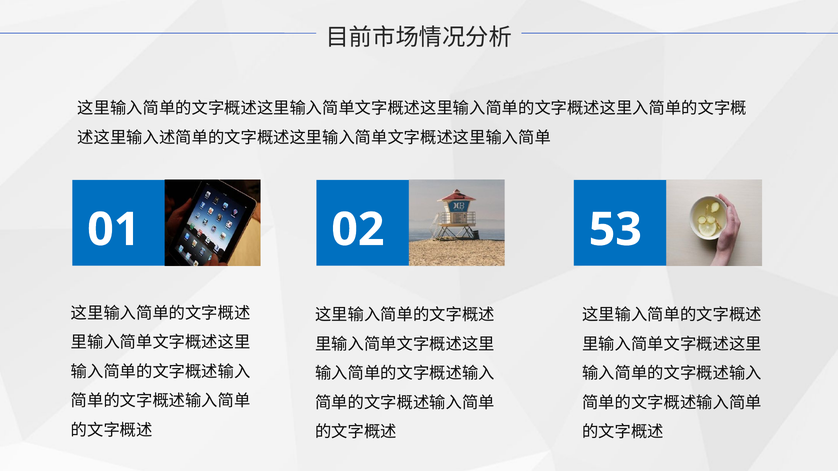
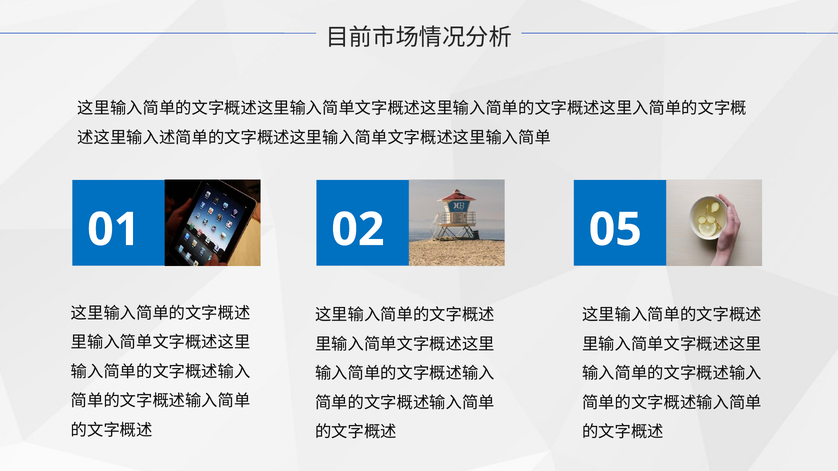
53: 53 -> 05 (615, 230)
